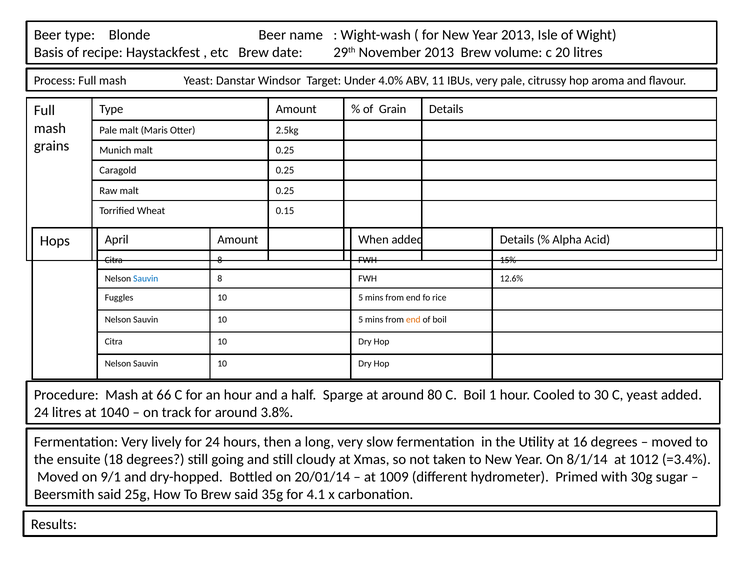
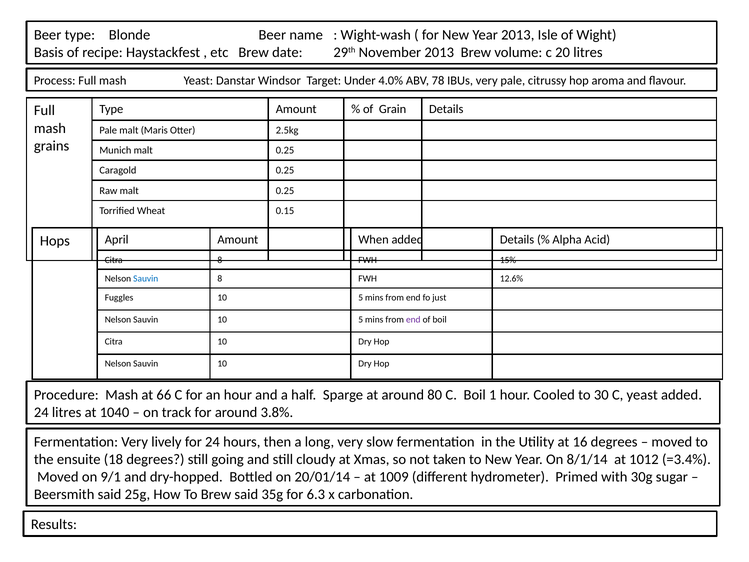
11: 11 -> 78 (438, 81)
rice: rice -> just (439, 297)
end colour: orange -> purple (413, 319)
4.1: 4.1 -> 6.3 (316, 494)
